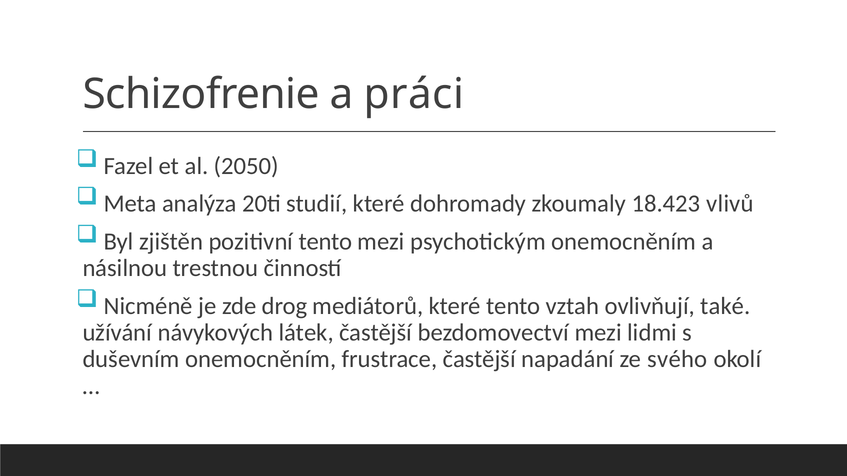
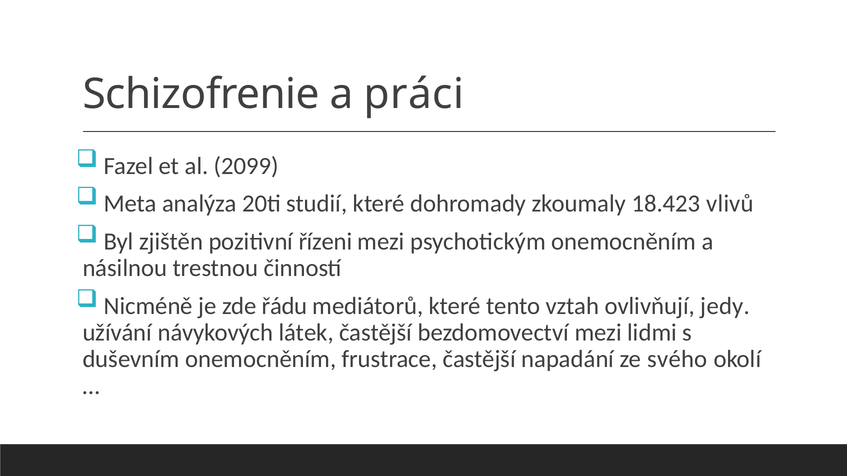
2050: 2050 -> 2099 (246, 166)
pozitivní tento: tento -> řízeni (325, 242)
drog: drog -> řádu (285, 306)
také: také -> jedy (725, 306)
